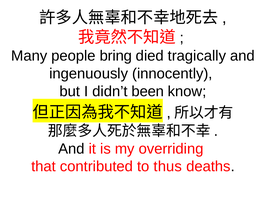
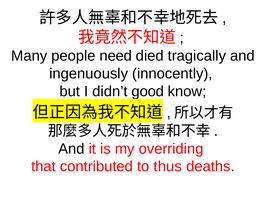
bring: bring -> need (116, 56)
been: been -> good (148, 91)
